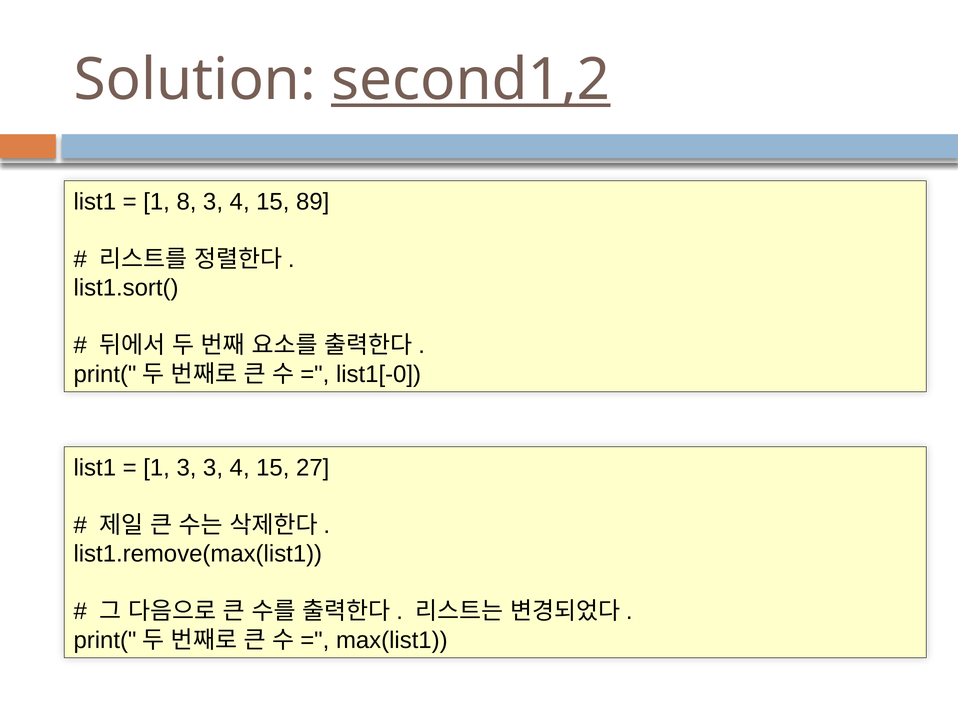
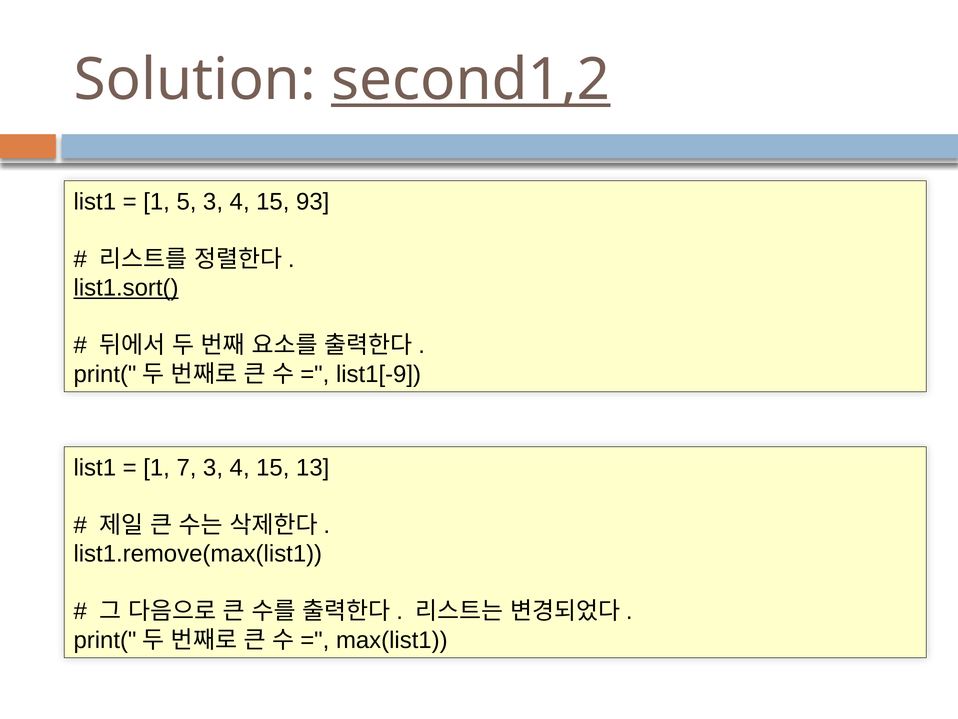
8: 8 -> 5 (187, 202)
89: 89 -> 93 (313, 202)
list1.sort( underline: none -> present (126, 288)
list1[-0: list1[-0 -> list1[-9 (379, 374)
1 3: 3 -> 7 (187, 467)
27: 27 -> 13 (313, 467)
